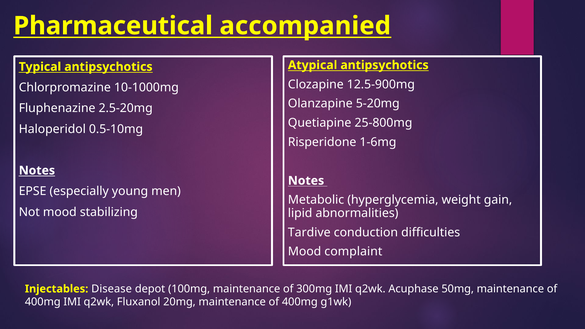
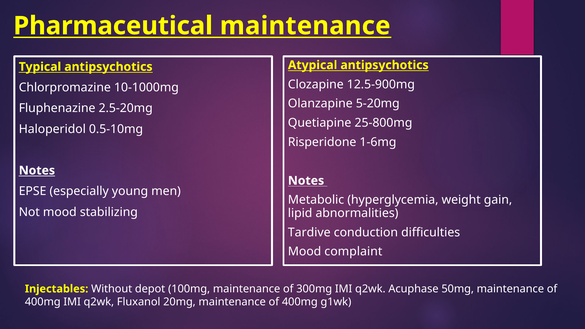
Pharmaceutical accompanied: accompanied -> maintenance (305, 26)
Disease: Disease -> Without (112, 289)
